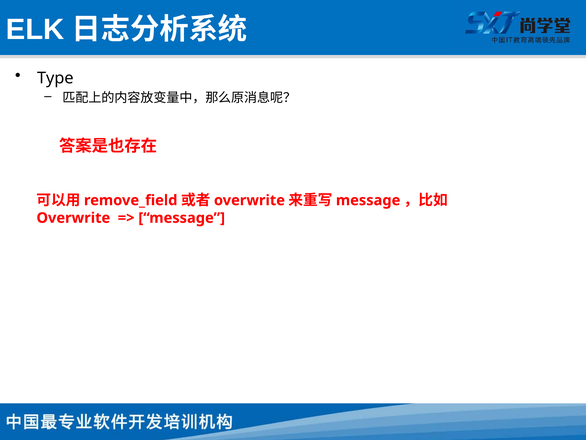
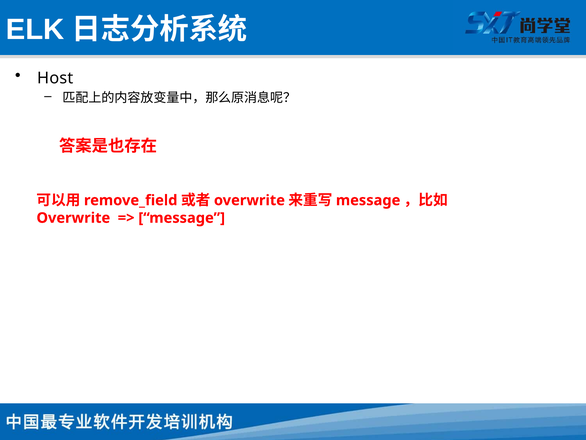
Type: Type -> Host (55, 78)
